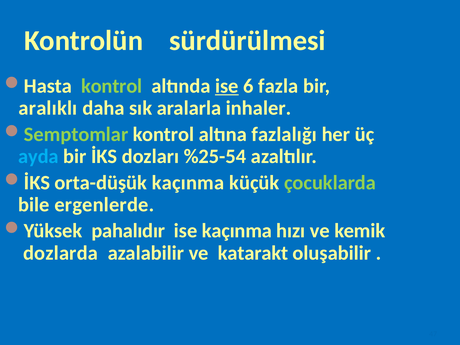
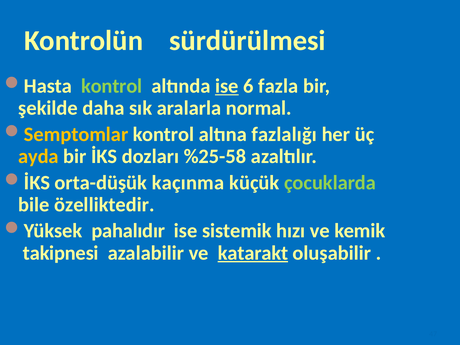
aralıklı: aralıklı -> şekilde (48, 108)
inhaler: inhaler -> normal (259, 108)
Semptomlar colour: light green -> yellow (76, 134)
ayda colour: light blue -> yellow (39, 156)
%25-54: %25-54 -> %25-58 (215, 156)
ergenlerde: ergenlerde -> özelliktedir (104, 205)
ise kaçınma: kaçınma -> sistemik (237, 231)
dozlarda: dozlarda -> takipnesi (61, 253)
katarakt underline: none -> present (253, 253)
